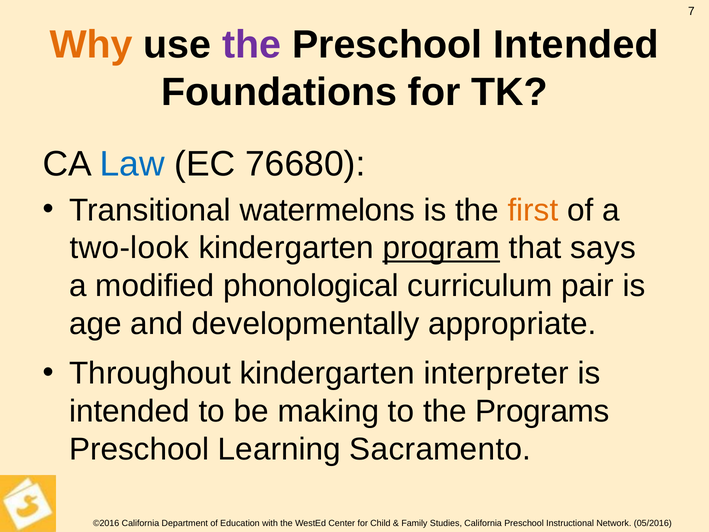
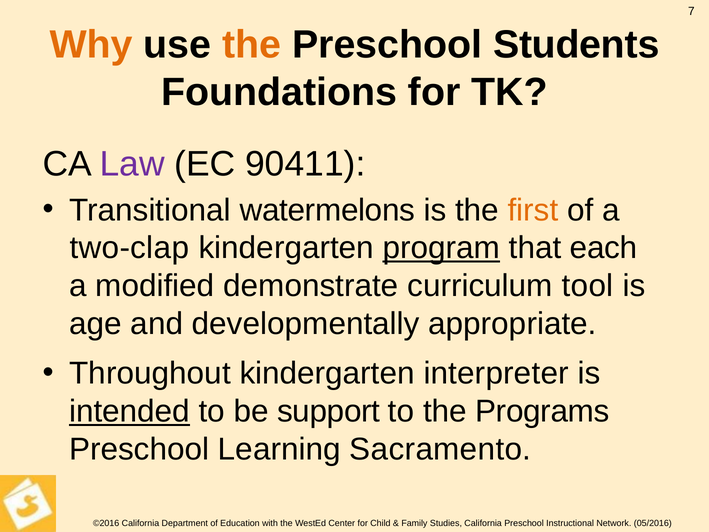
the colour: purple -> orange (252, 45)
Preschool Intended: Intended -> Students (576, 45)
Law colour: blue -> purple (132, 164)
76680: 76680 -> 90411 (305, 164)
two-look: two-look -> two-clap (129, 248)
says: says -> each (604, 248)
phonological: phonological -> demonstrate (311, 286)
pair: pair -> tool (588, 286)
intended underline: none -> present (130, 411)
making: making -> support (329, 411)
